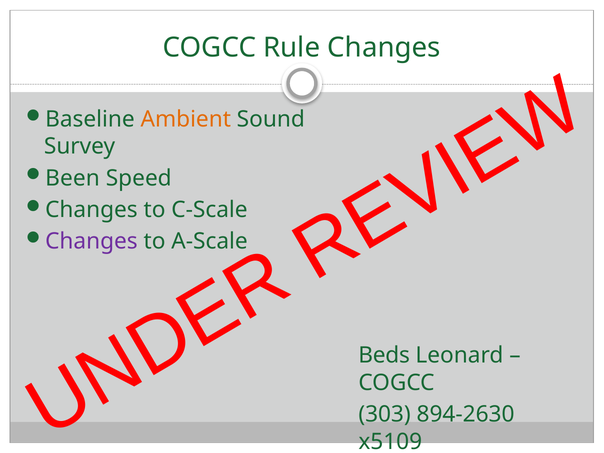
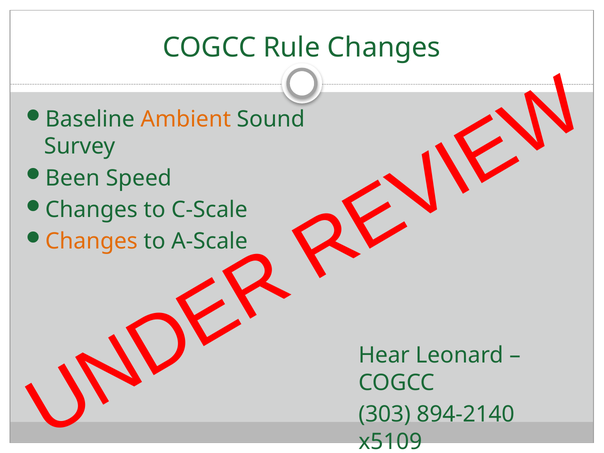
Changes colour: purple -> orange (91, 242)
Beds: Beds -> Hear (384, 355)
894-2630: 894-2630 -> 894-2140 (466, 414)
